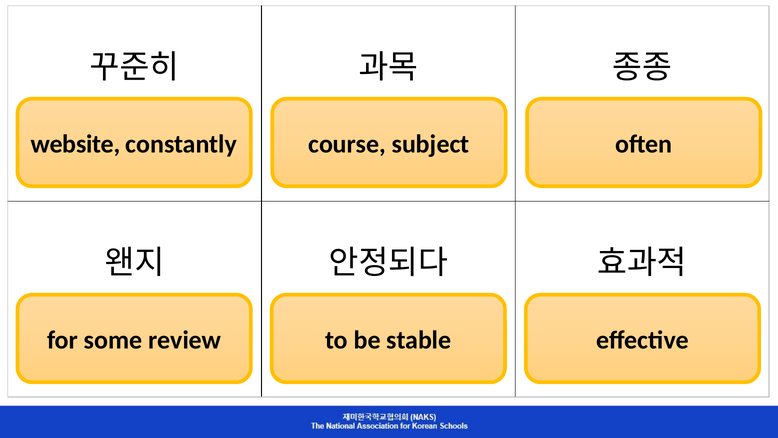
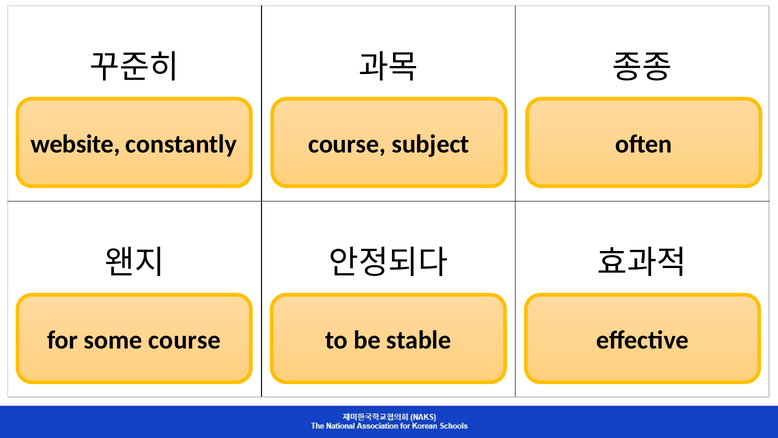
some review: review -> course (185, 340)
